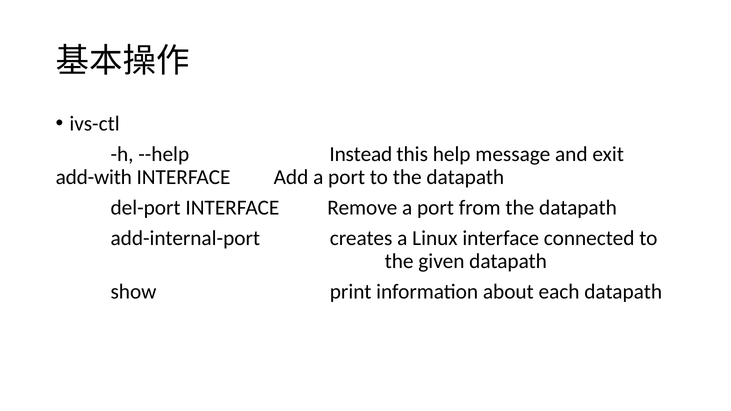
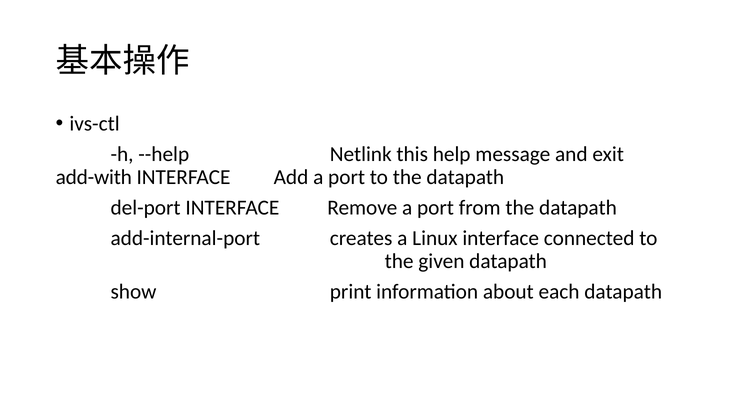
Instead: Instead -> Netlink (361, 154)
